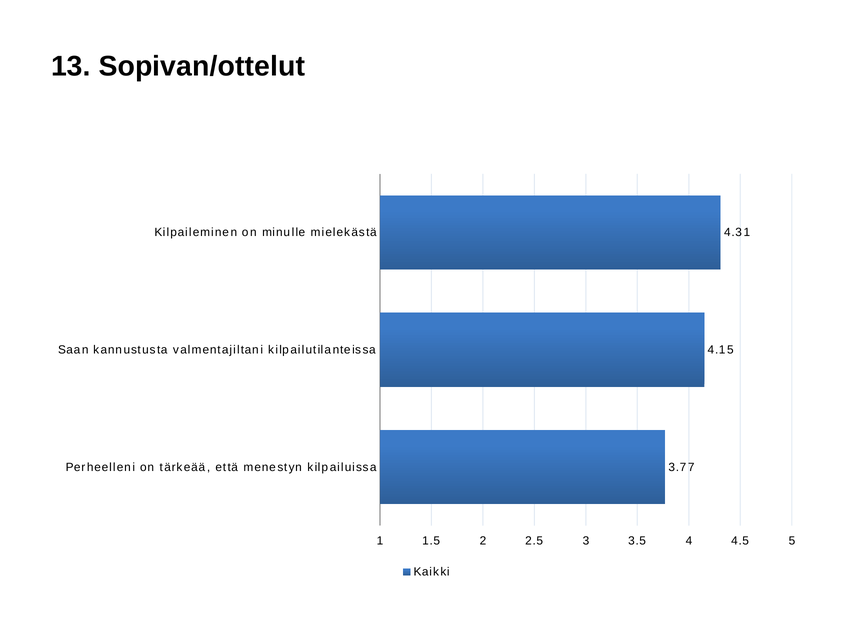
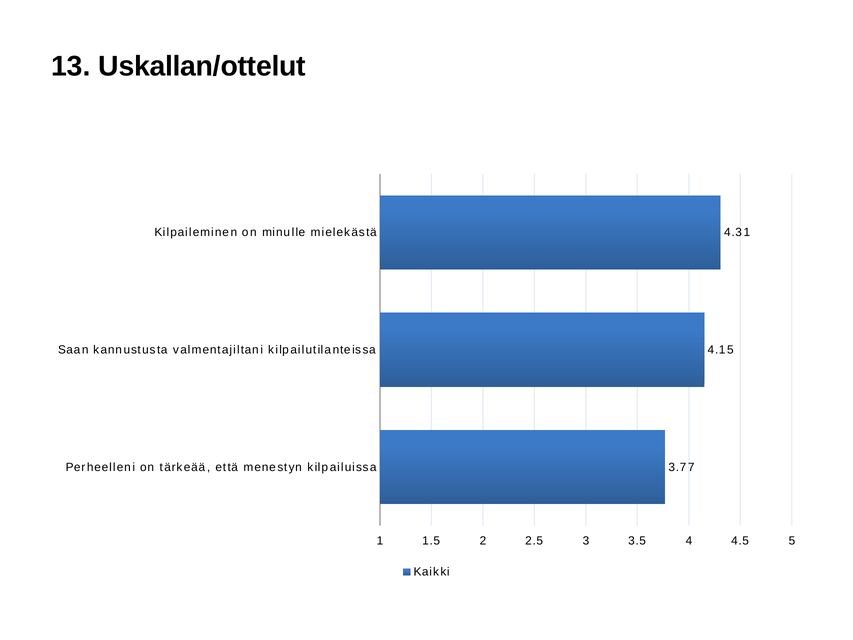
Sopivan/ottelut: Sopivan/ottelut -> Uskallan/ottelut (202, 67)
